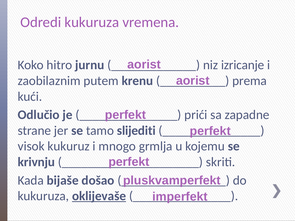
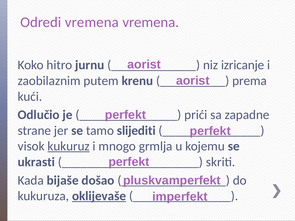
Odredi kukuruza: kukuruza -> vremena (92, 22)
kukuruz underline: none -> present (69, 146)
krivnju: krivnju -> ukrasti (36, 162)
